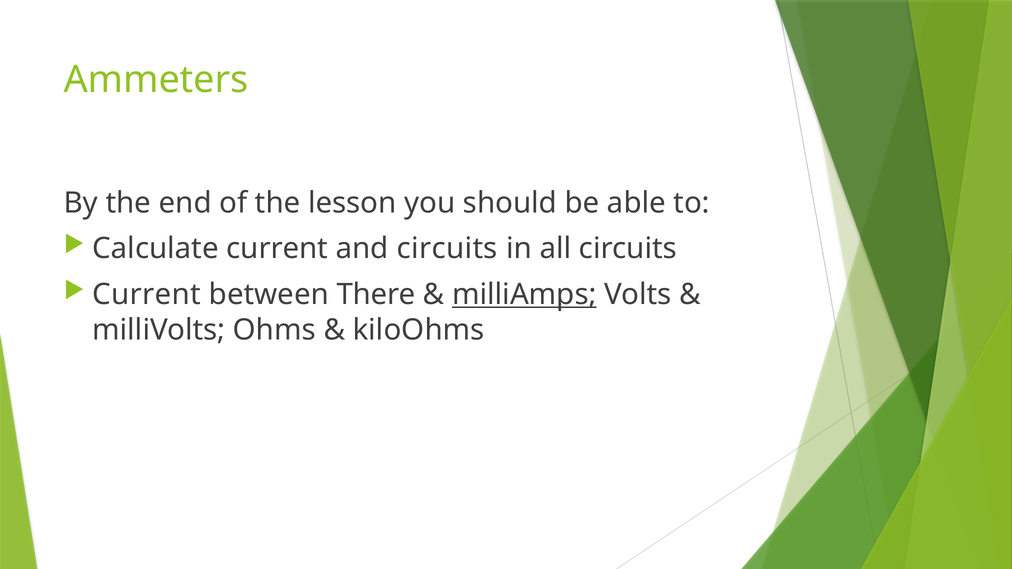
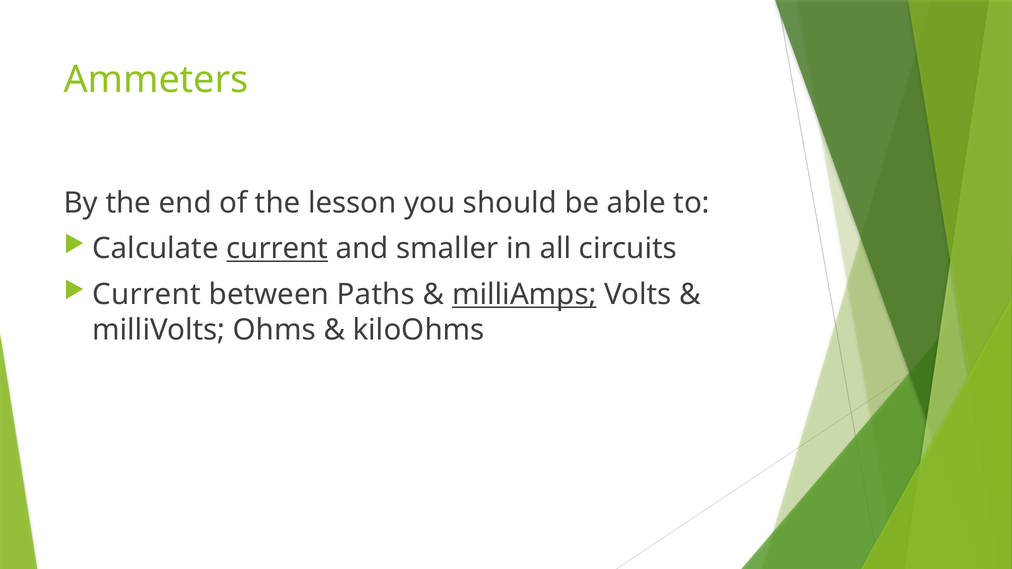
current underline: none -> present (277, 249)
and circuits: circuits -> smaller (447, 249)
There: There -> Paths (376, 295)
